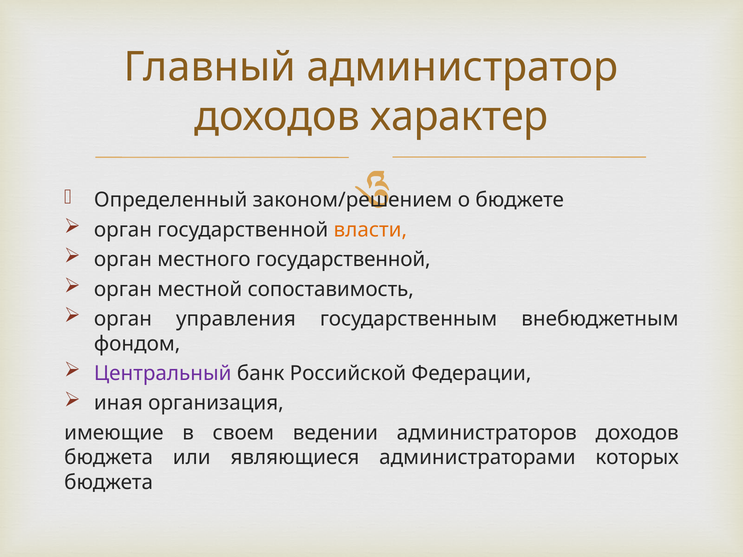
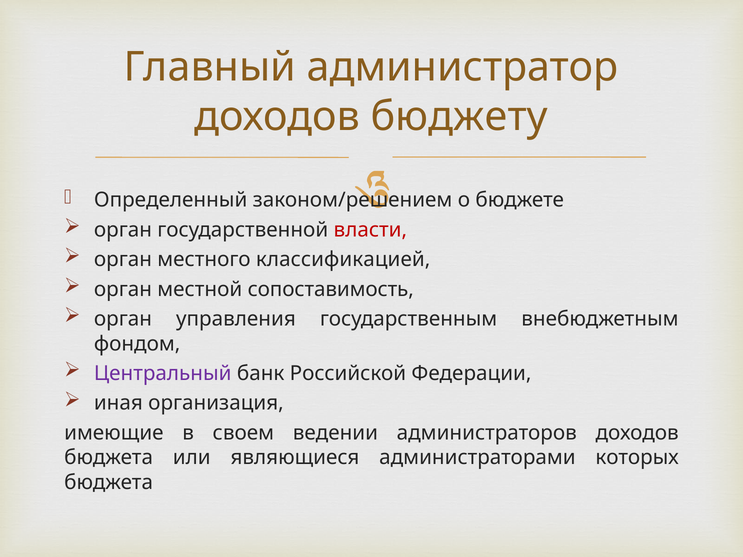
характер: характер -> бюджету (459, 117)
власти colour: orange -> red (370, 230)
местного государственной: государственной -> классификацией (343, 260)
